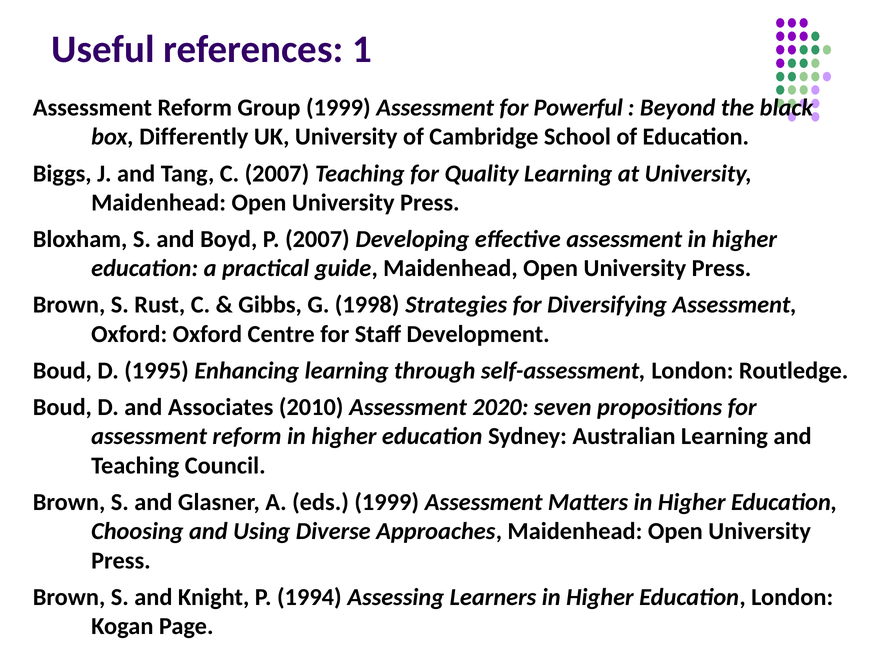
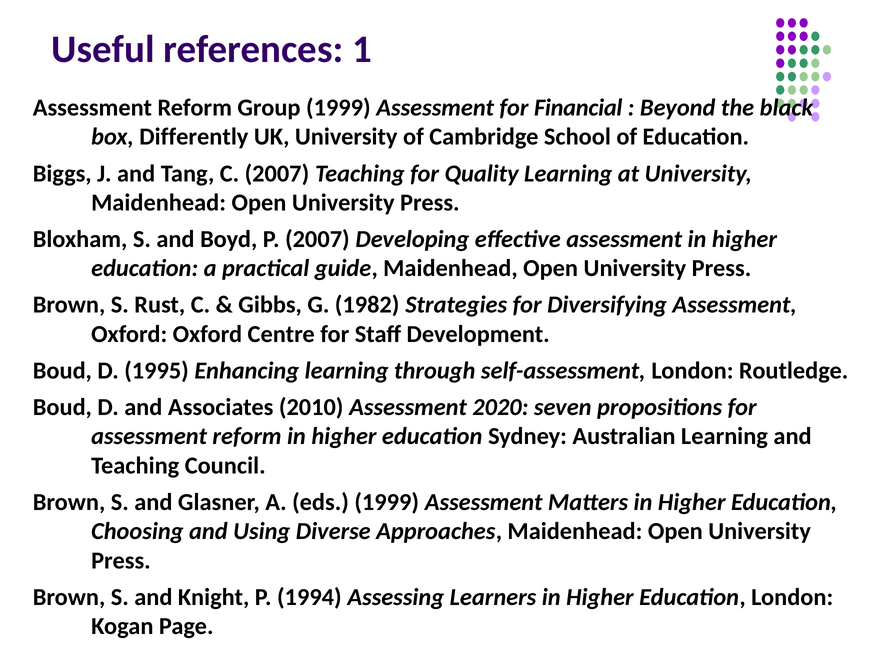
Powerful: Powerful -> Financial (578, 108)
1998: 1998 -> 1982 (367, 305)
